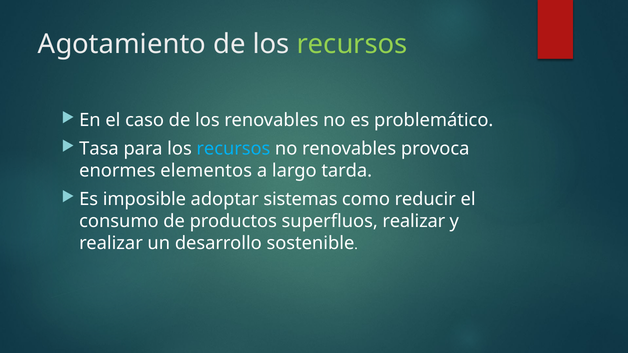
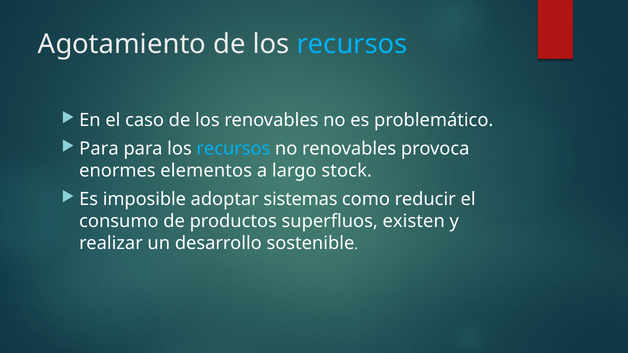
recursos colour: light green -> light blue (352, 44)
Tasa: Tasa -> Para (99, 149)
tarda: tarda -> stock (347, 171)
superfluos realizar: realizar -> existen (414, 221)
